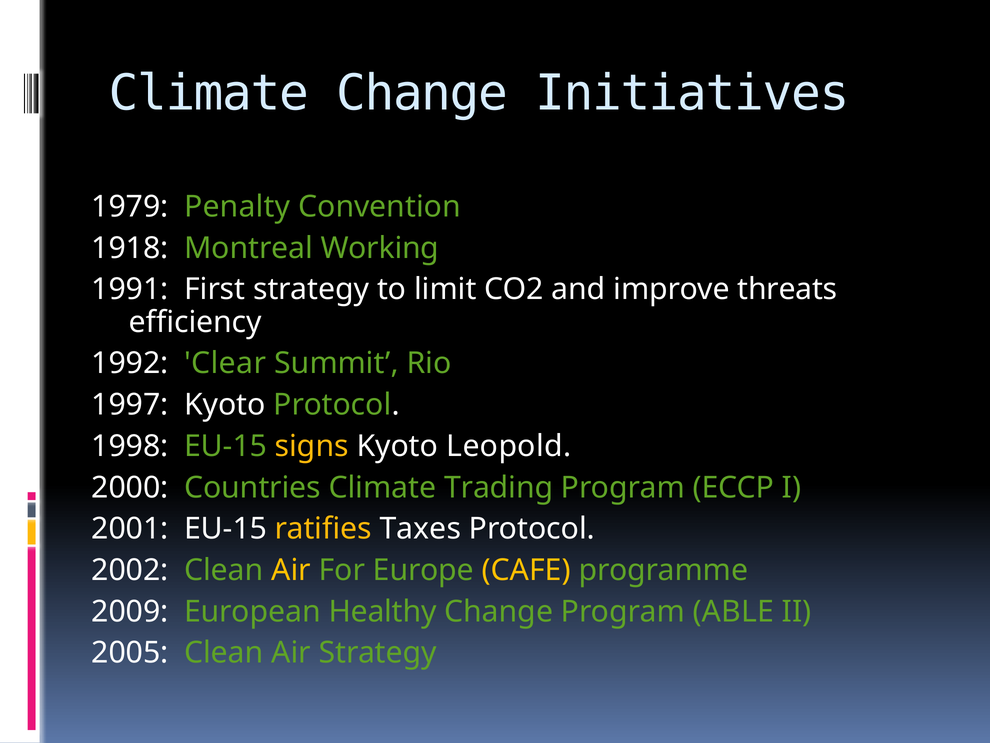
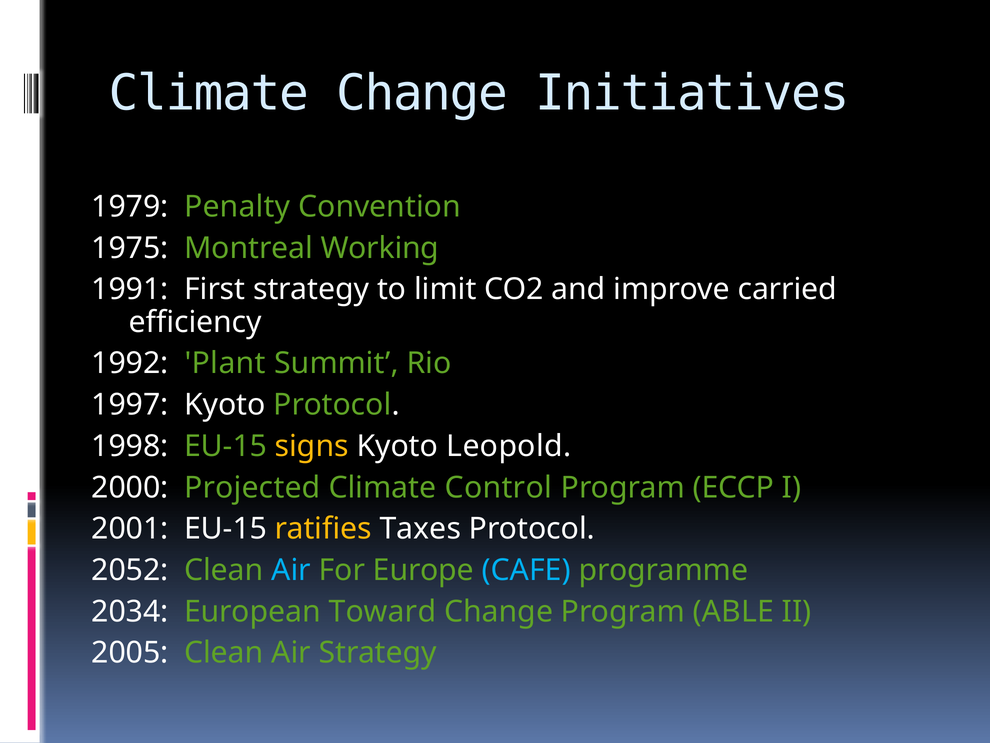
1918: 1918 -> 1975 (130, 248)
threats: threats -> carried (787, 289)
Clear: Clear -> Plant (225, 363)
Countries: Countries -> Projected (252, 487)
Trading: Trading -> Control (498, 487)
2002: 2002 -> 2052 (130, 570)
Air colour: yellow -> light blue (291, 570)
CAFE colour: yellow -> light blue (526, 570)
2009: 2009 -> 2034 (130, 611)
Healthy: Healthy -> Toward (382, 611)
